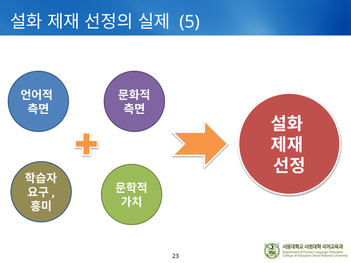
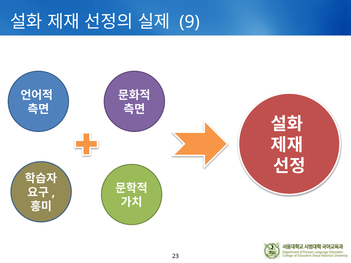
5: 5 -> 9 (190, 22)
